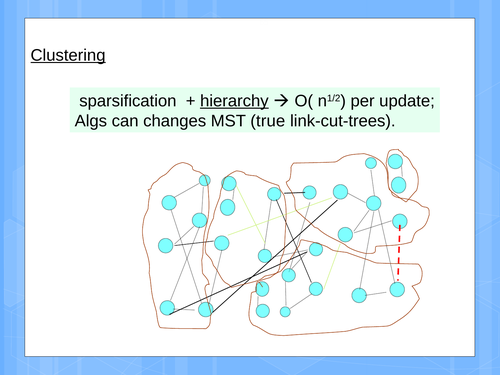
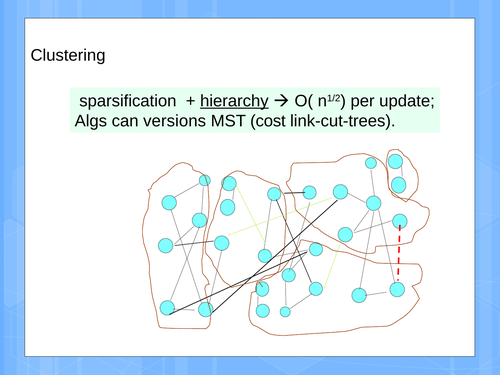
Clustering underline: present -> none (68, 55)
changes: changes -> versions (175, 121)
true: true -> cost (268, 121)
